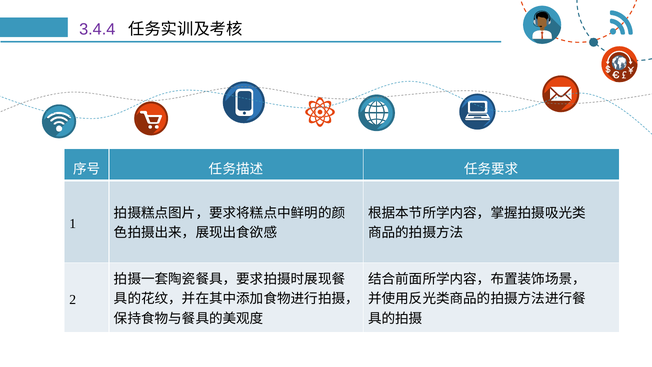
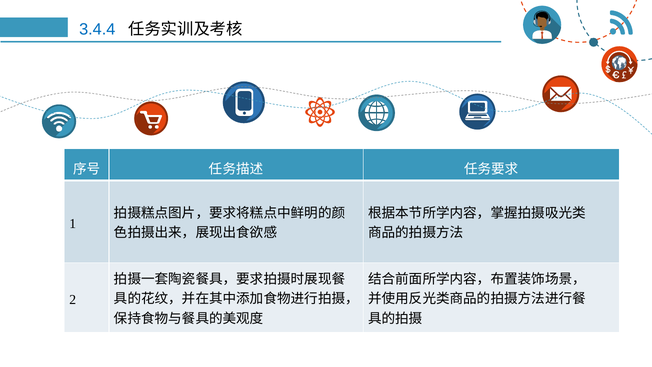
3.4.4 colour: purple -> blue (97, 29)
